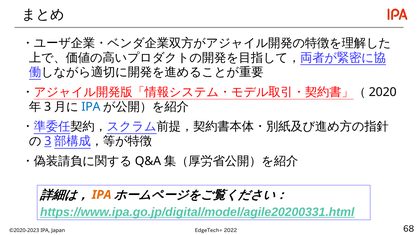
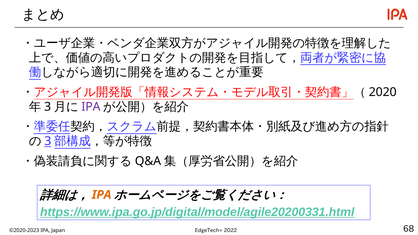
IPA colour: blue -> purple (91, 107)
